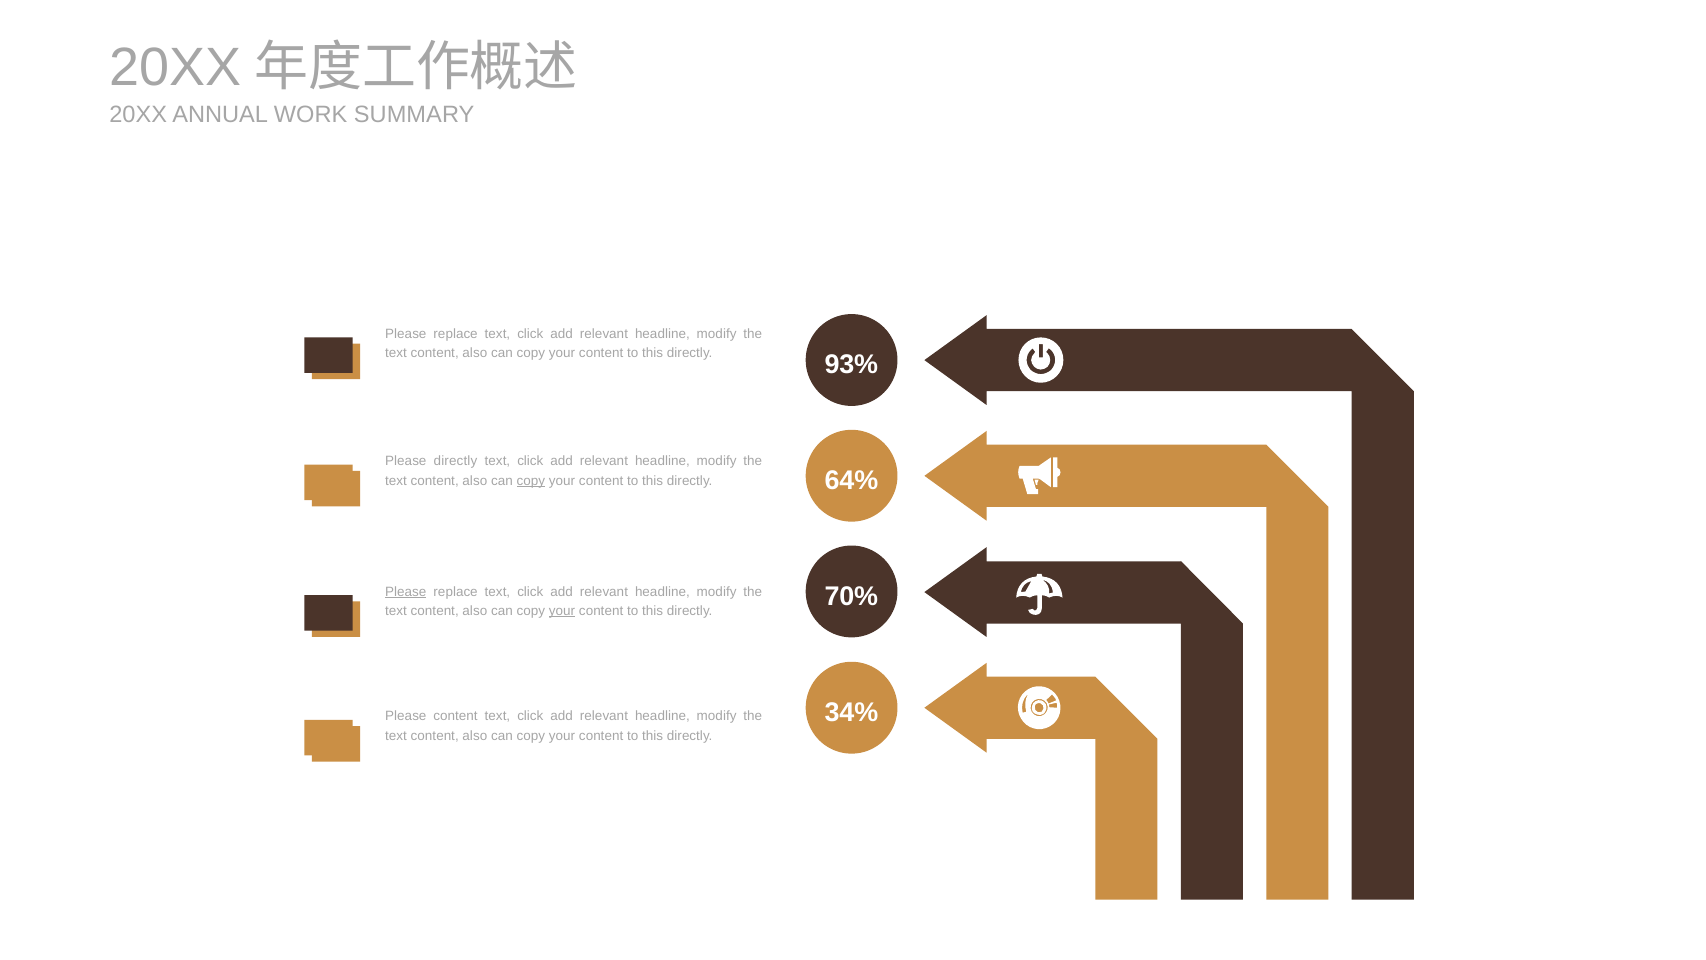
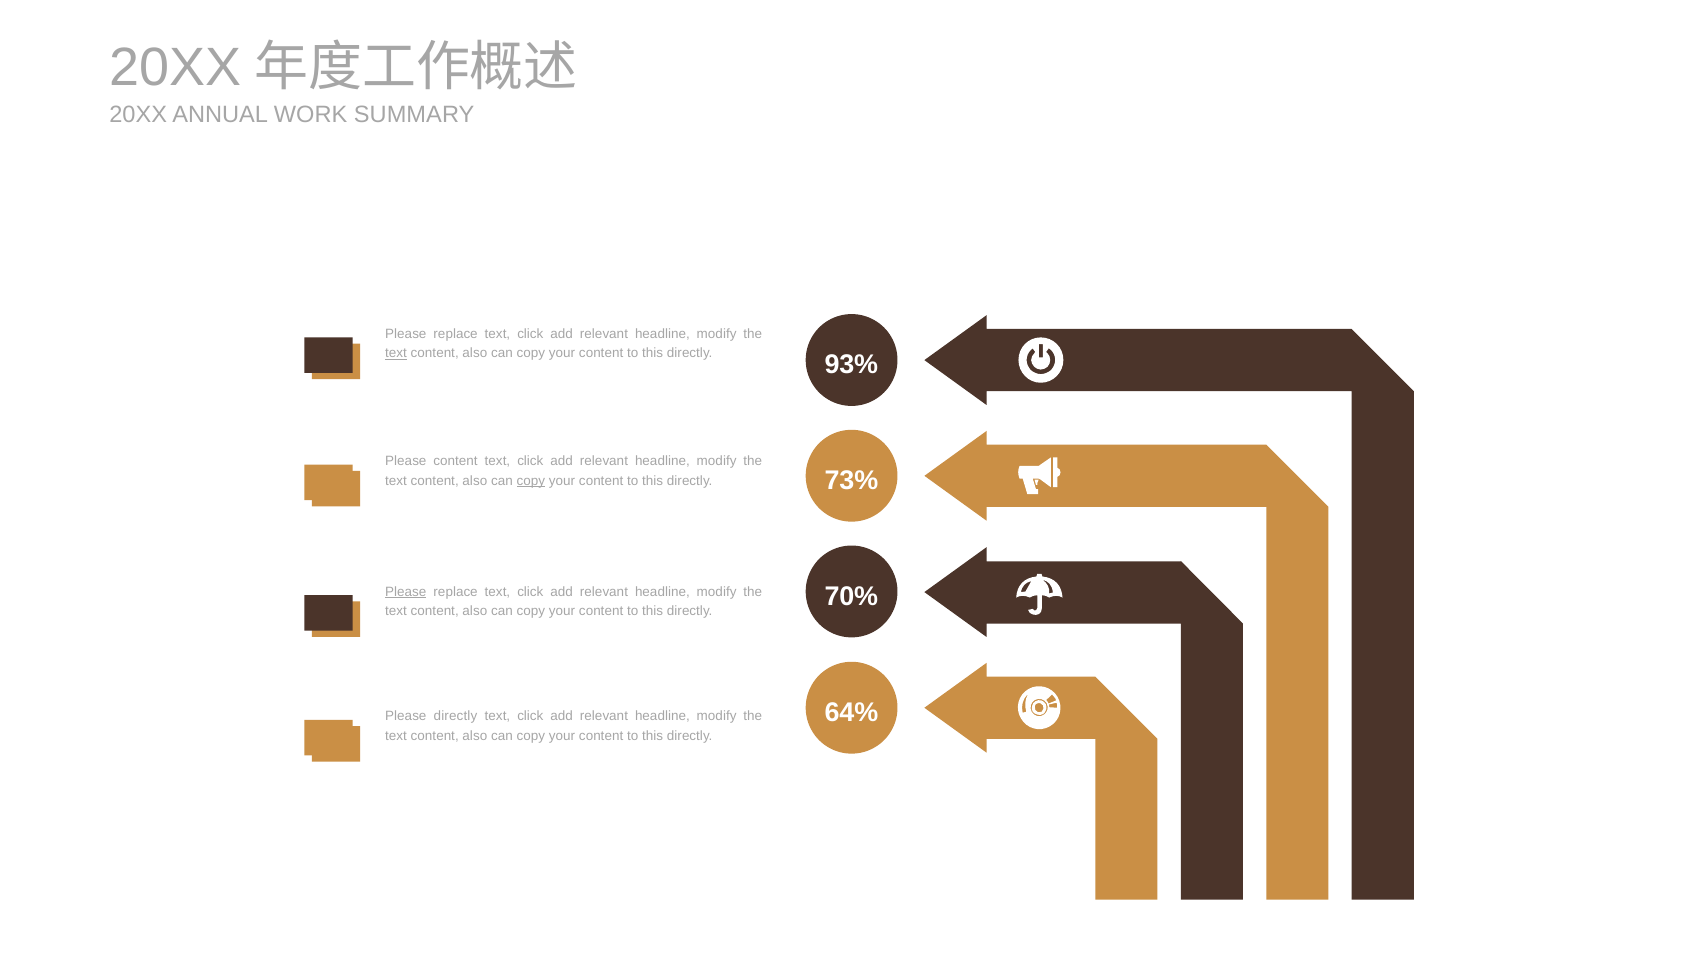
text underline: none -> present (396, 353)
Please directly: directly -> content (456, 461)
64%: 64% -> 73% (851, 480)
your underline: present -> none (562, 611)
34%: 34% -> 64% (851, 712)
Please content: content -> directly (456, 716)
